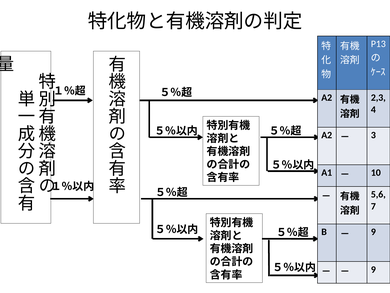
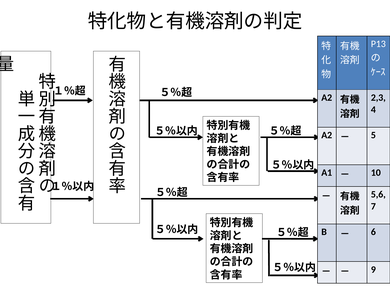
3: 3 -> 5 (373, 135)
9: 9 -> 6 (373, 232)
